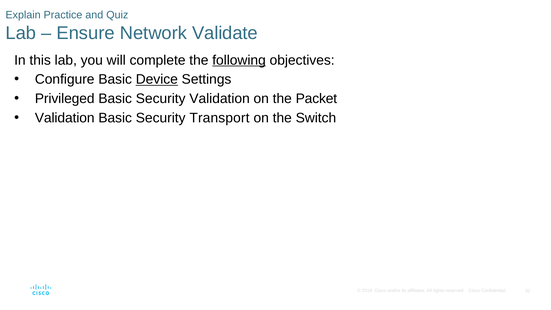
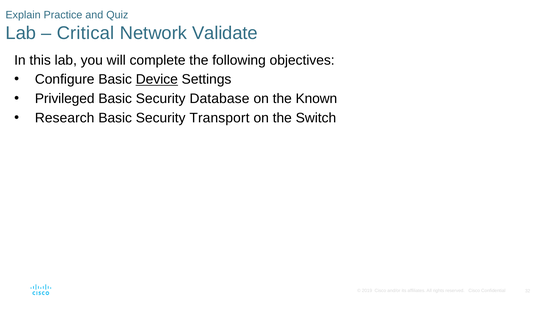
Ensure: Ensure -> Critical (86, 33)
following underline: present -> none (239, 60)
Security Validation: Validation -> Database (219, 99)
Packet: Packet -> Known (316, 99)
Validation: Validation -> Research (65, 118)
